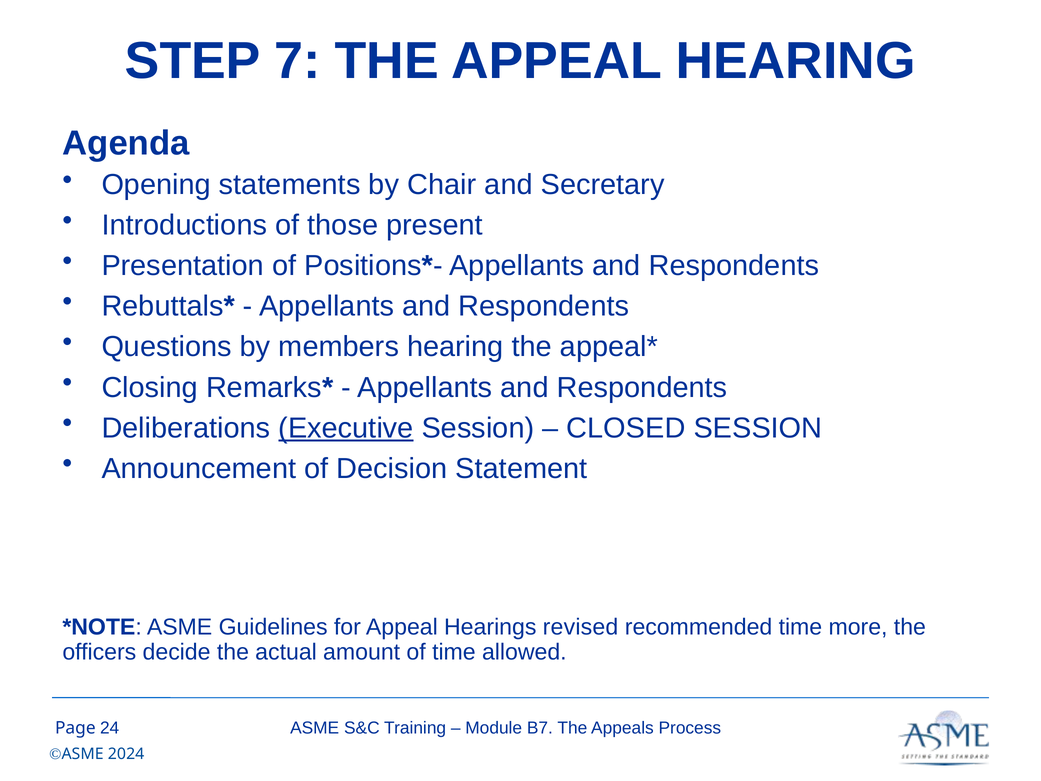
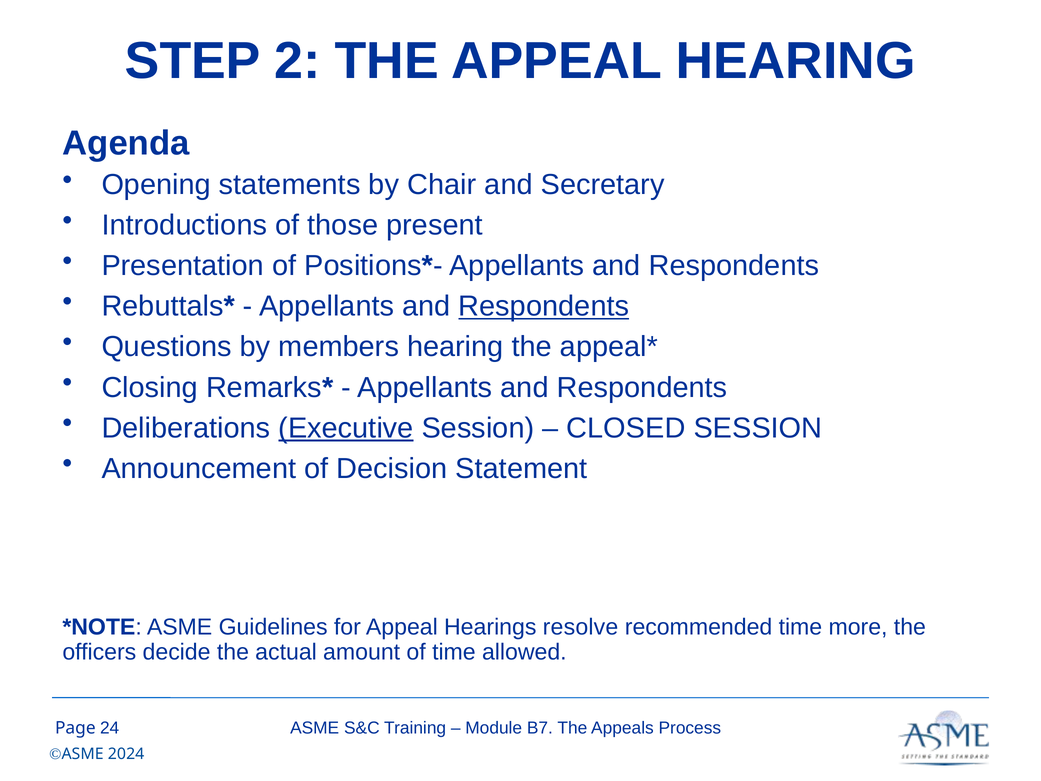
7: 7 -> 2 (297, 61)
Respondents underline: none -> present (544, 306)
revised: revised -> resolve (581, 627)
